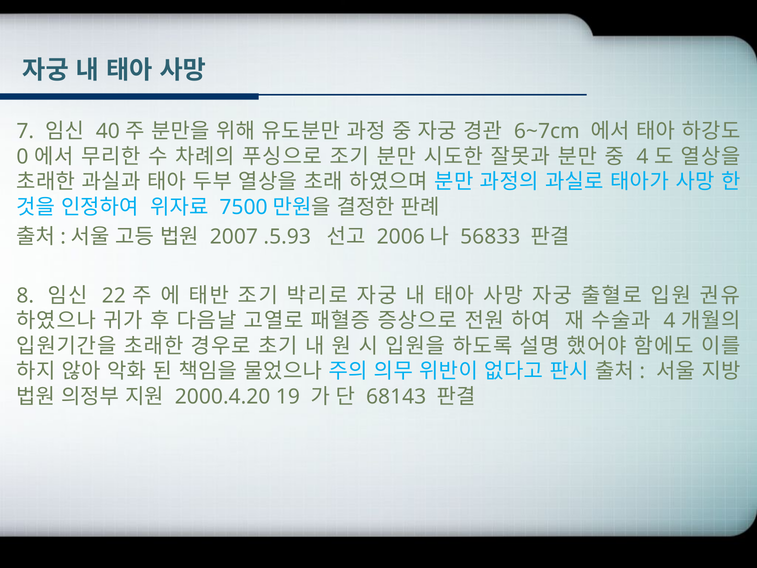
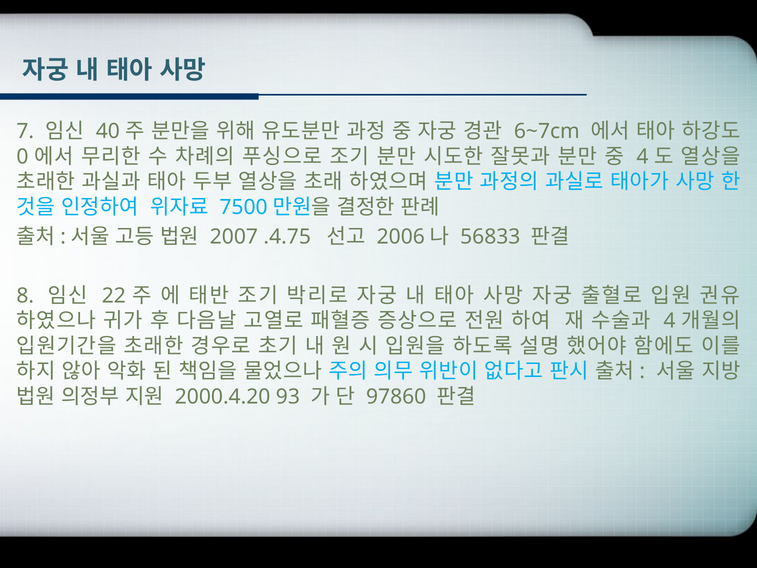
.5.93: .5.93 -> .4.75 (287, 237)
19: 19 -> 93 (288, 396)
68143: 68143 -> 97860 (396, 396)
